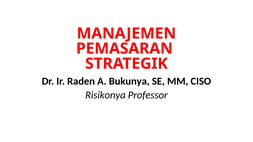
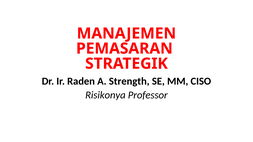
Bukunya: Bukunya -> Strength (129, 81)
